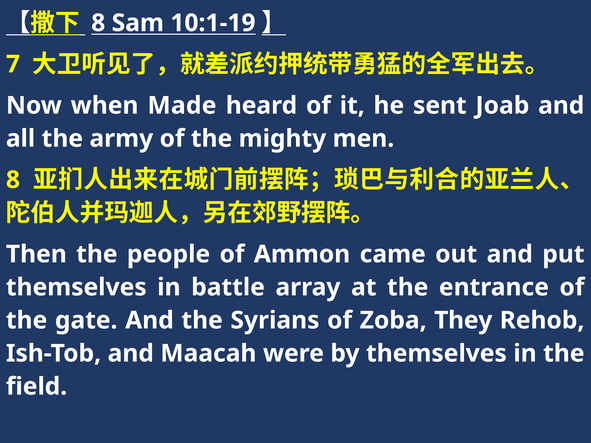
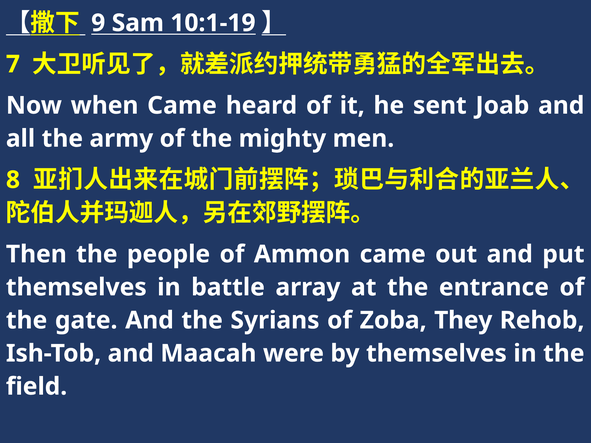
8: 8 -> 9 (98, 23)
when Made: Made -> Came (182, 106)
